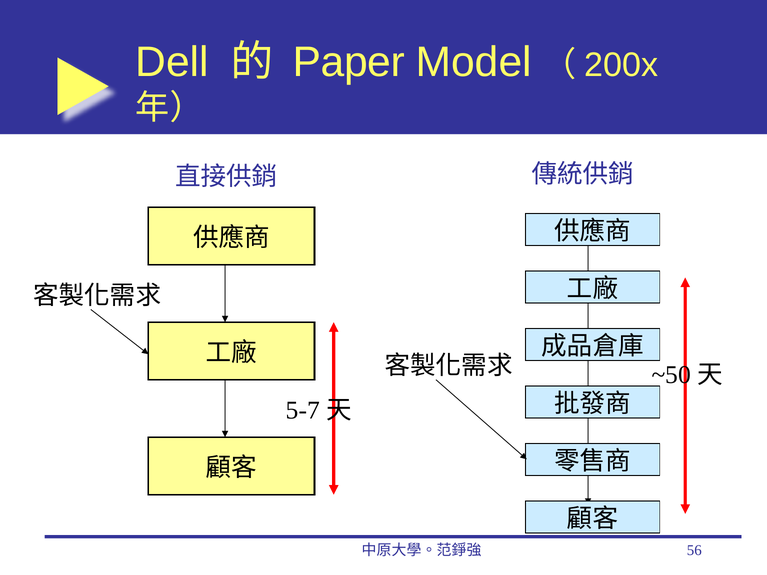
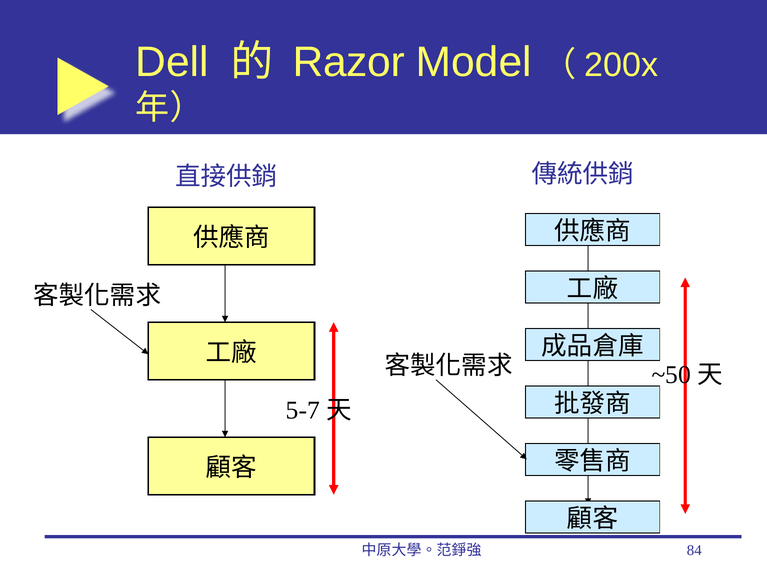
Paper: Paper -> Razor (349, 62)
56: 56 -> 84 (694, 551)
